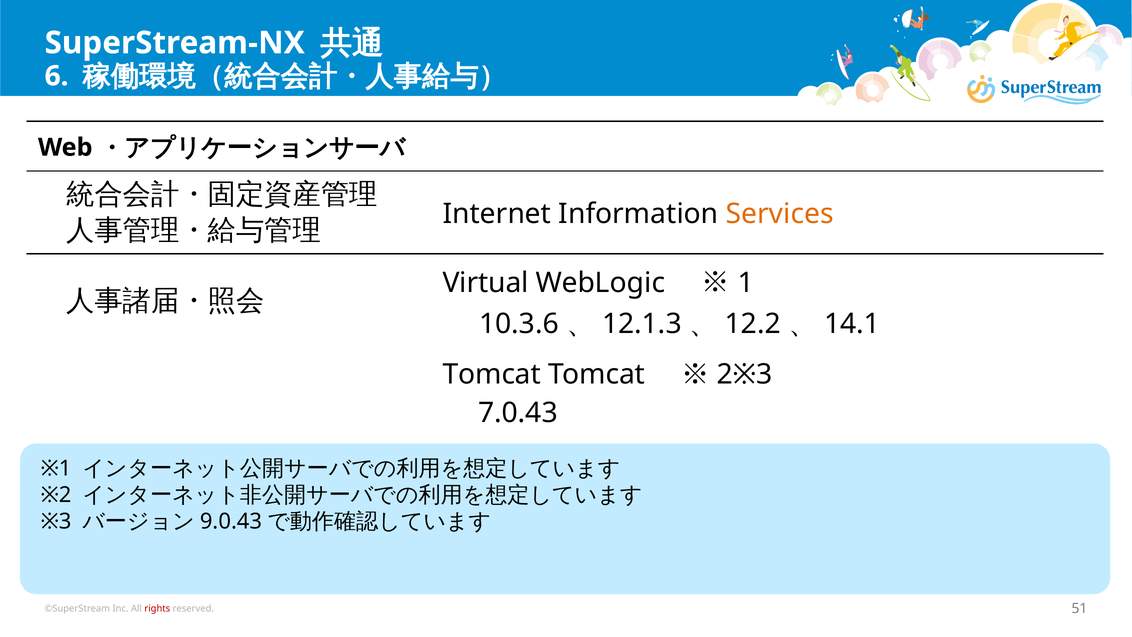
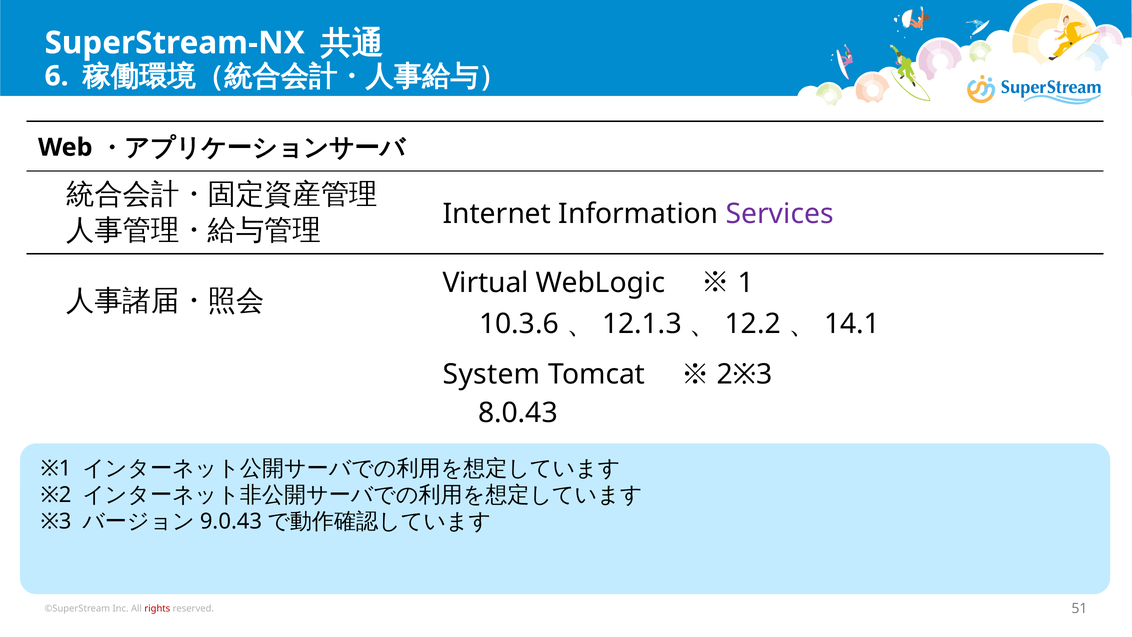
Services colour: orange -> purple (780, 214)
Tomcat: Tomcat -> System (492, 374)
7.0.43: 7.0.43 -> 8.0.43 (518, 413)
